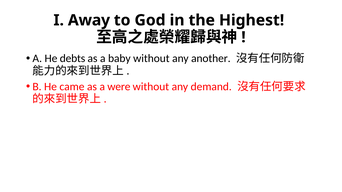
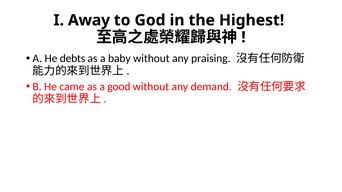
another: another -> praising (211, 59)
were: were -> good (119, 87)
